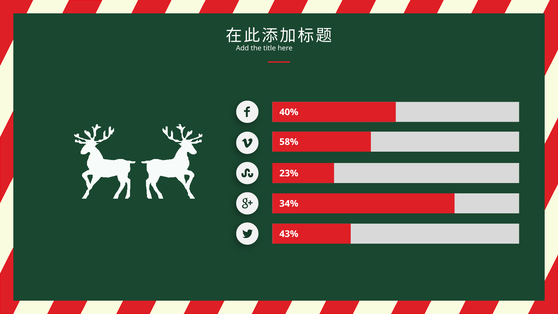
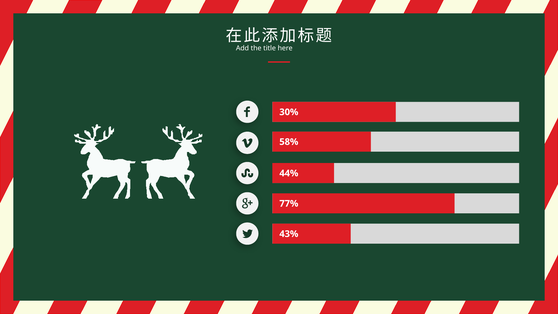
40%: 40% -> 30% (289, 112)
23%: 23% -> 44% (289, 173)
34%: 34% -> 77% (289, 203)
